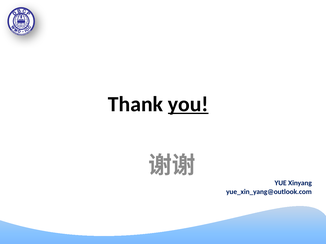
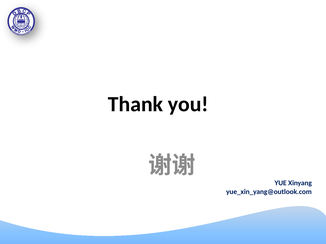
you underline: present -> none (188, 104)
